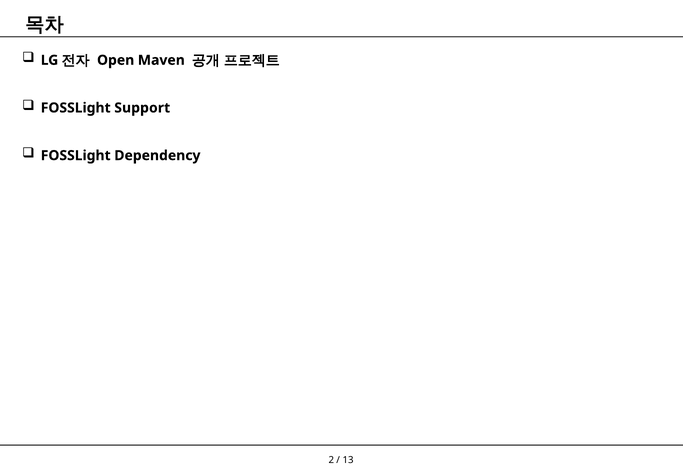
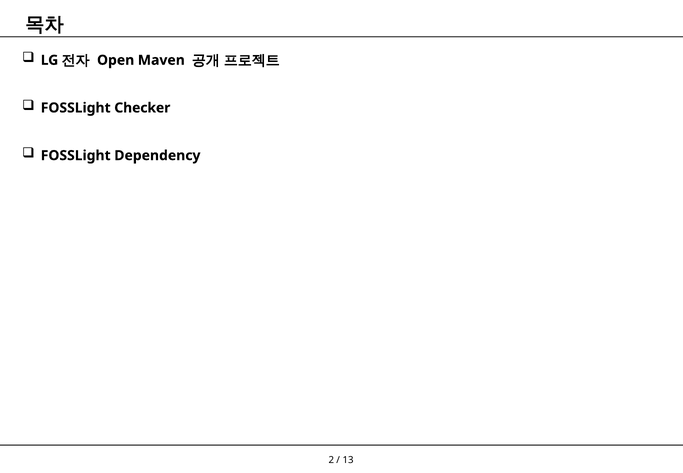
Support: Support -> Checker (142, 108)
